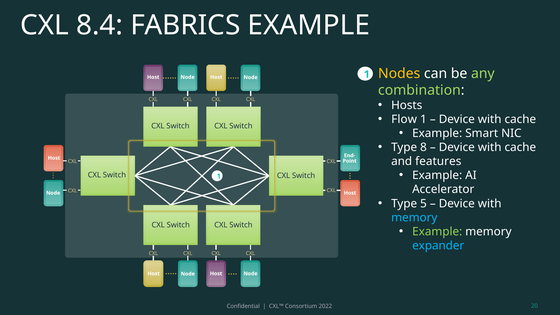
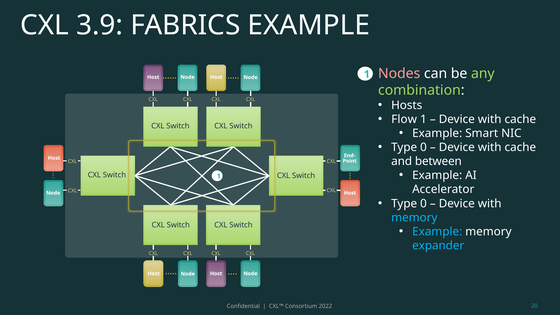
8.4: 8.4 -> 3.9 (100, 25)
Nodes colour: yellow -> pink (399, 73)
8: 8 -> 0 (424, 147)
features: features -> between (438, 161)
5: 5 -> 0 (424, 203)
Example colour: light green -> light blue (437, 231)
